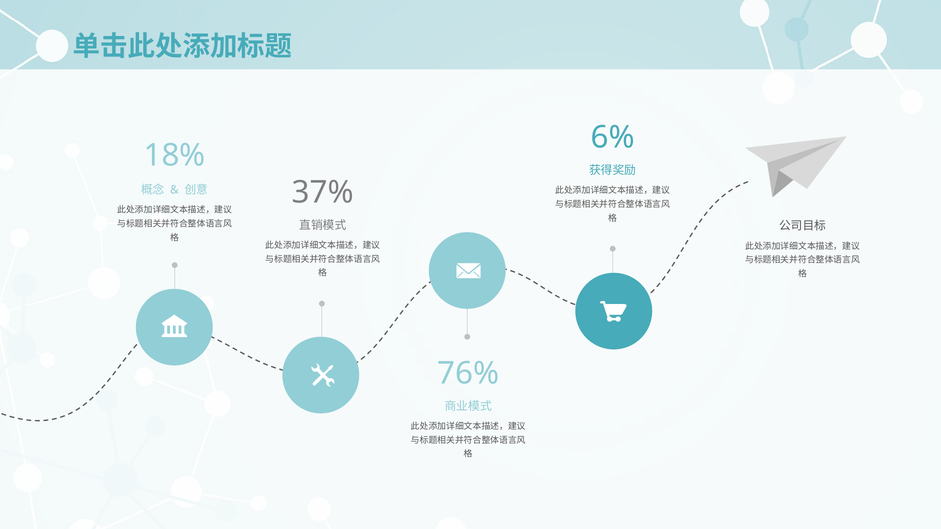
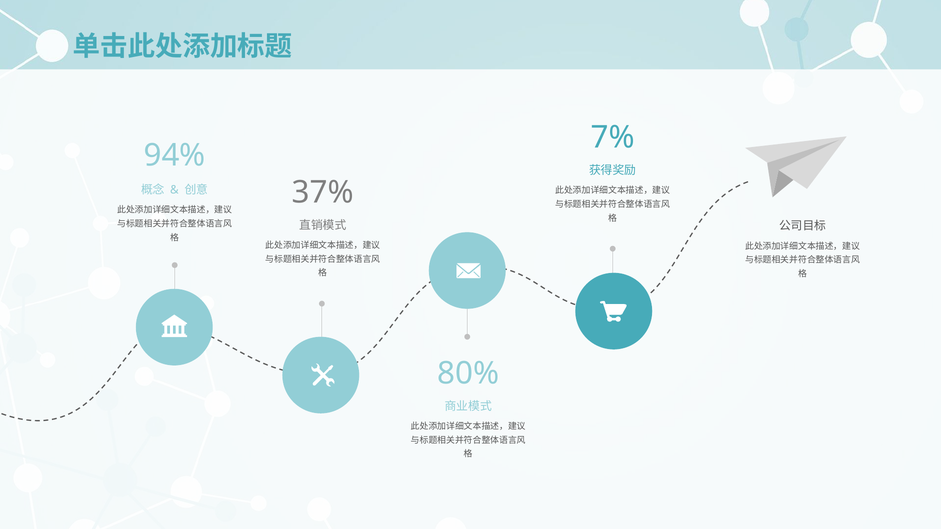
6%: 6% -> 7% (613, 138)
18%: 18% -> 94% (175, 155)
76%: 76% -> 80% (468, 374)
